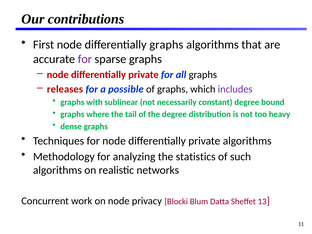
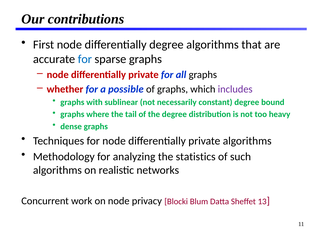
differentially graphs: graphs -> degree (166, 45)
for colour: purple -> blue (85, 59)
releases: releases -> whether (65, 89)
